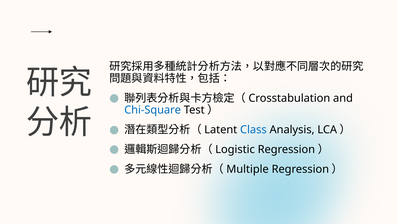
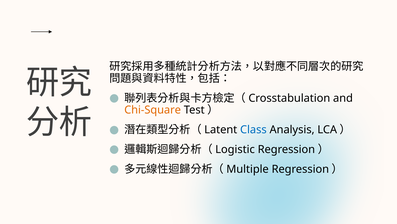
Chi-Square colour: blue -> orange (153, 110)
